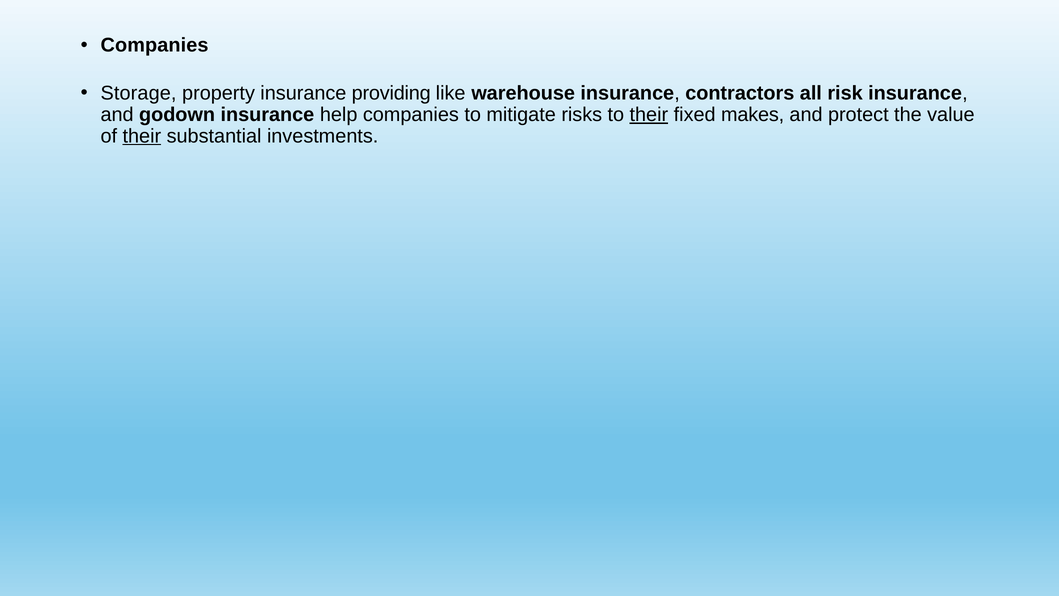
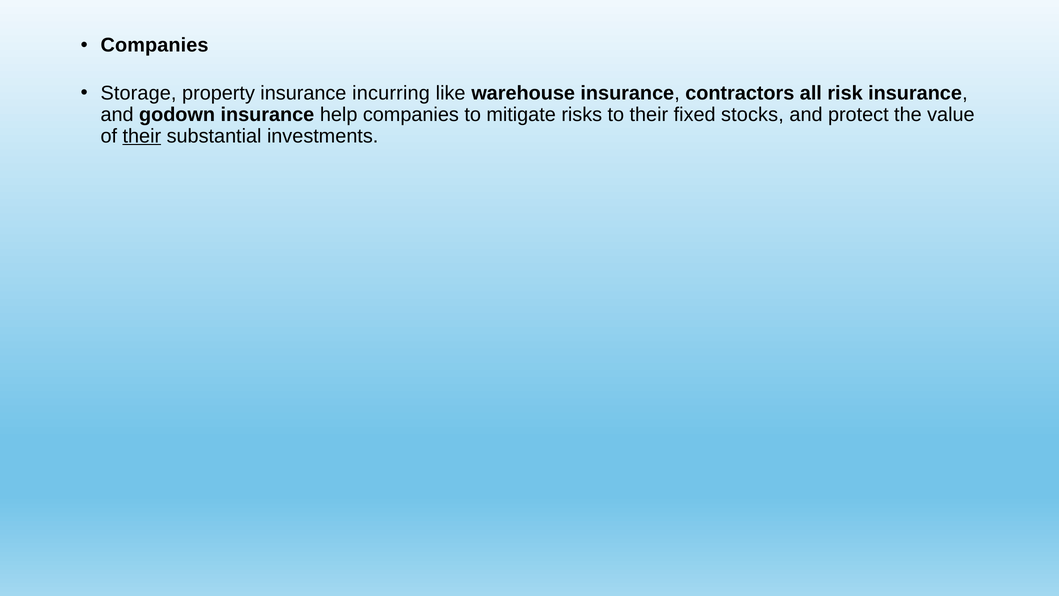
providing: providing -> incurring (391, 93)
their underline: present -> none (649, 115)
makes: makes -> stocks (752, 115)
